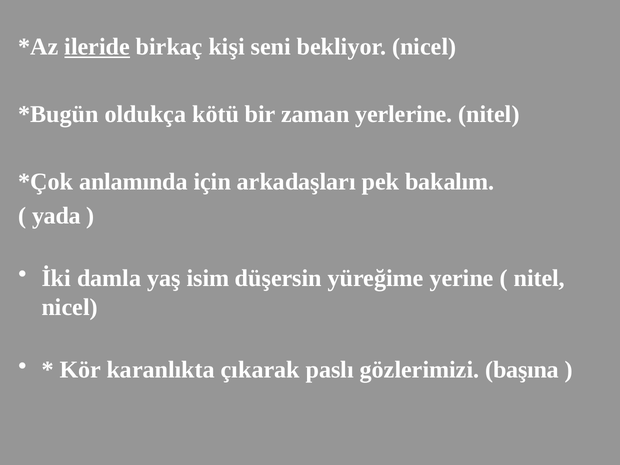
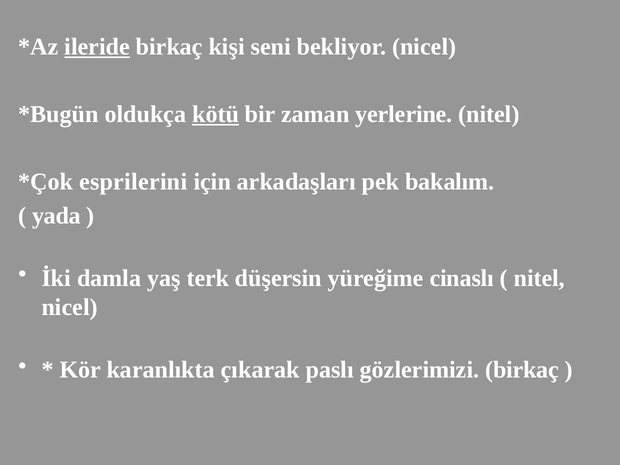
kötü underline: none -> present (216, 114)
anlamında: anlamında -> esprilerini (133, 182)
isim: isim -> terk (208, 278)
yerine: yerine -> cinaslı (462, 278)
gözlerimizi başına: başına -> birkaç (522, 370)
